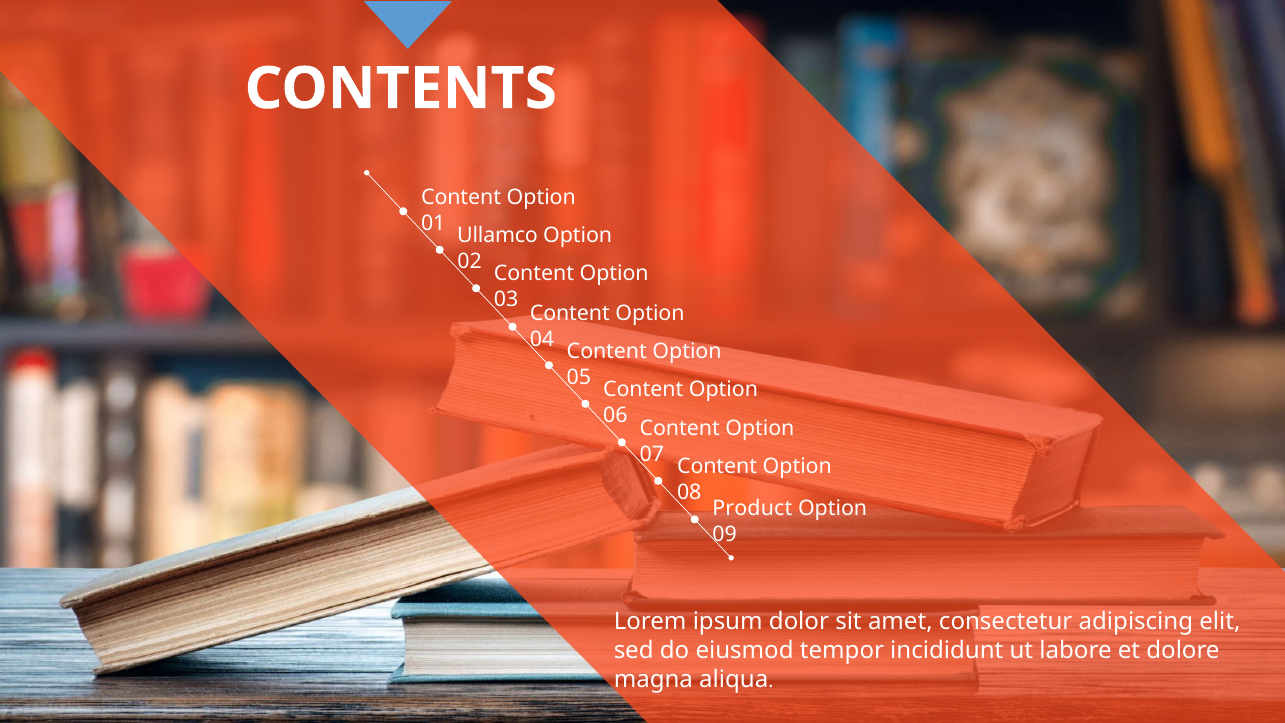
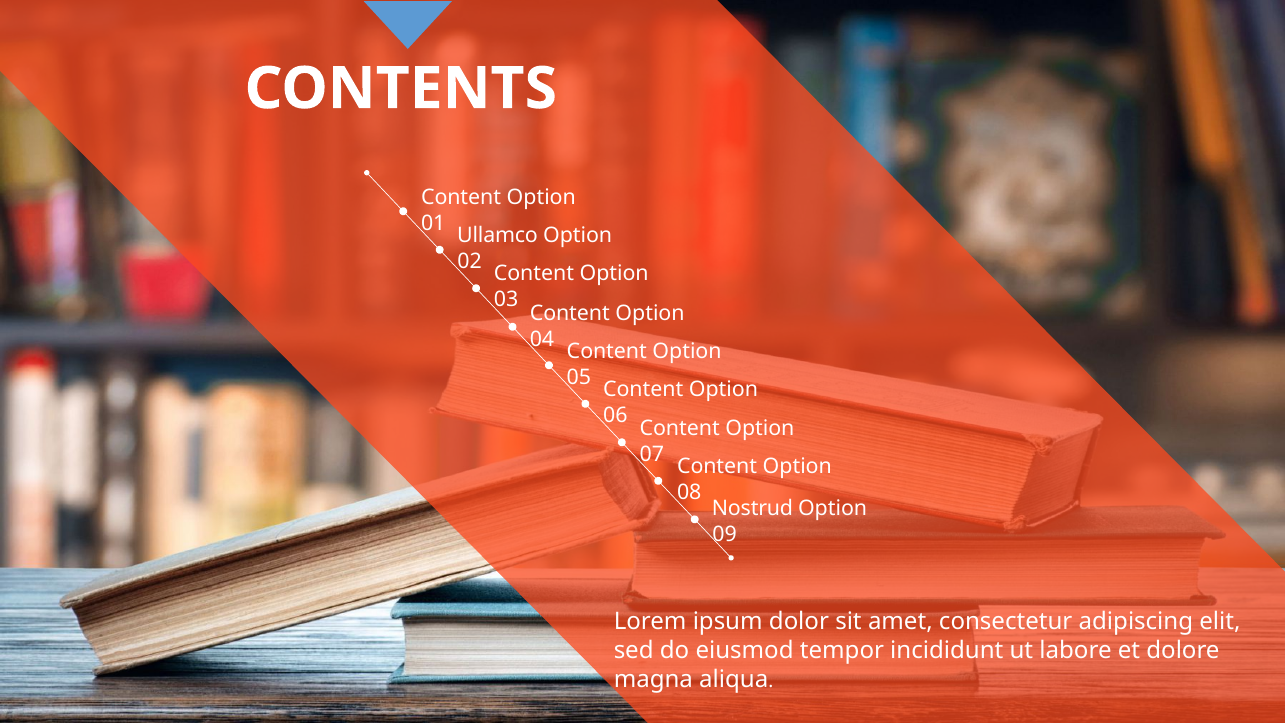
Product: Product -> Nostrud (752, 508)
